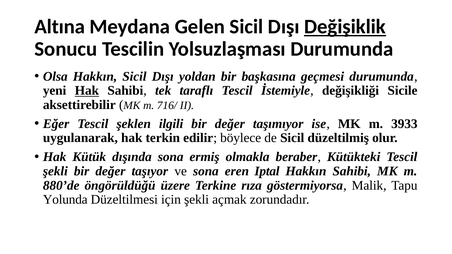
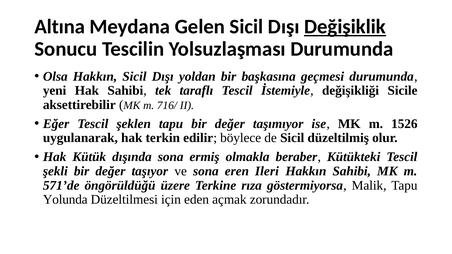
Hak underline: present -> none (87, 91)
şeklen ilgili: ilgili -> tapu (171, 124)
3933: 3933 -> 1526 (404, 124)
Iptal: Iptal -> Ileri (267, 171)
880’de: 880’de -> 571’de (61, 186)
için şekli: şekli -> eden (197, 200)
